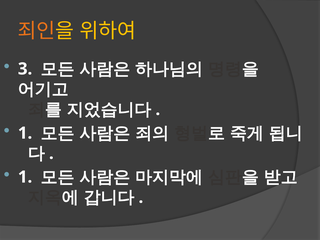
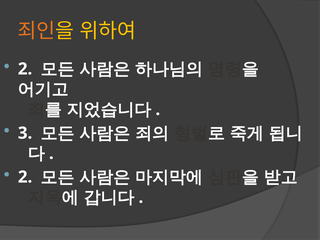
3: 3 -> 2 (25, 69)
1: 1 -> 3 (25, 133)
1: 1 -> 2 (25, 177)
